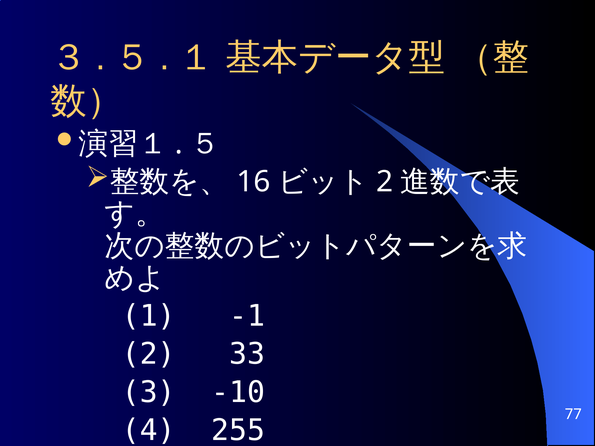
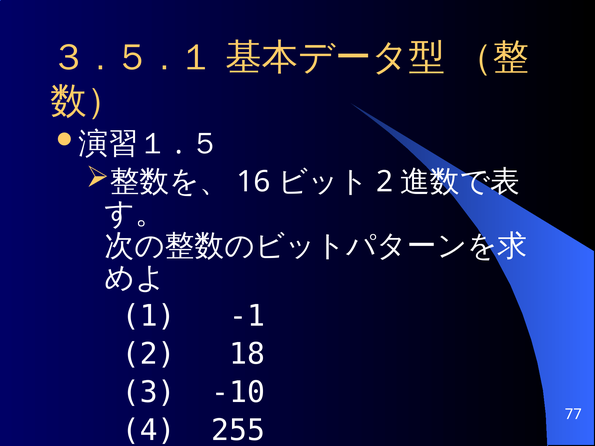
33: 33 -> 18 (247, 354)
